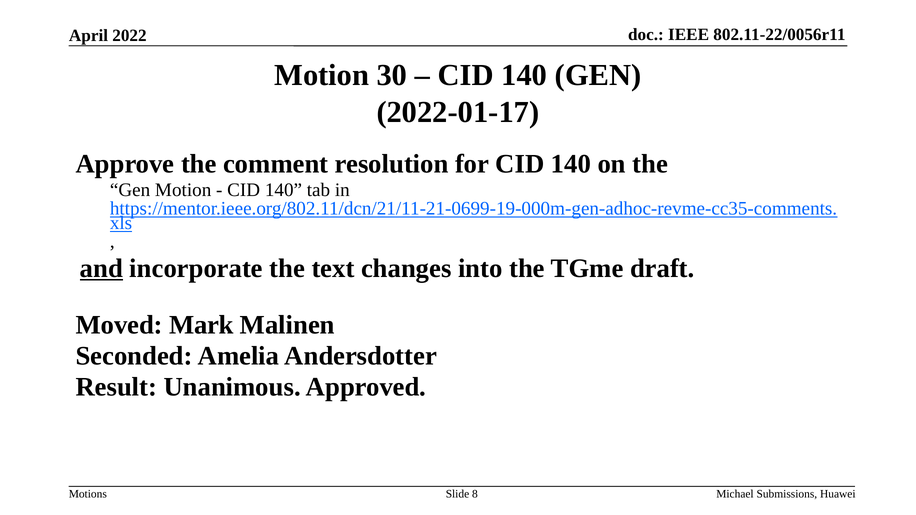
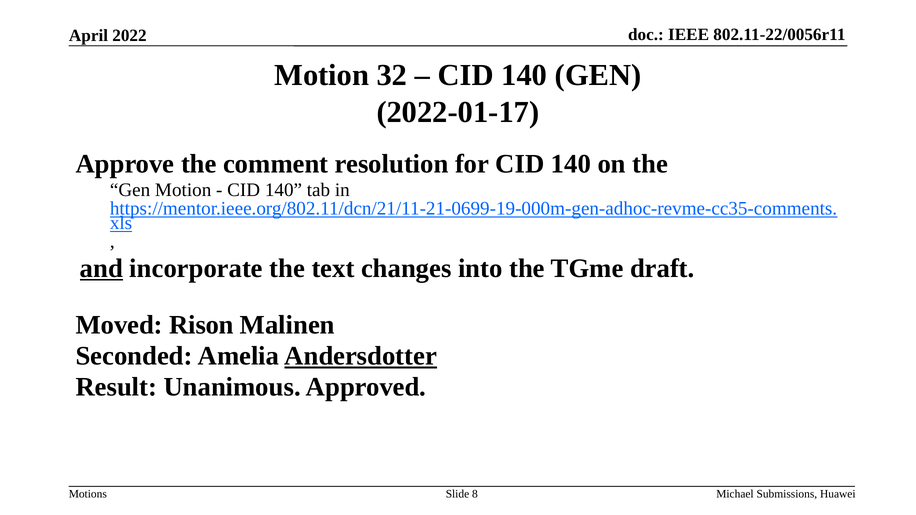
30: 30 -> 32 (392, 75)
Mark: Mark -> Rison (202, 325)
Andersdotter underline: none -> present (361, 356)
